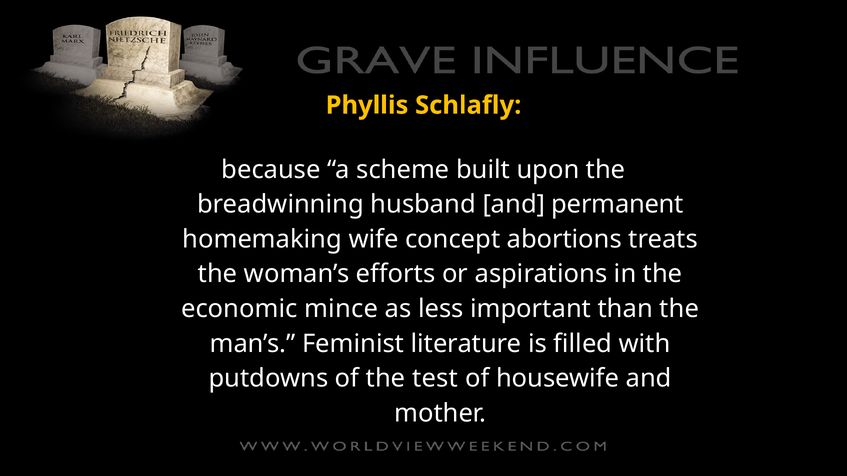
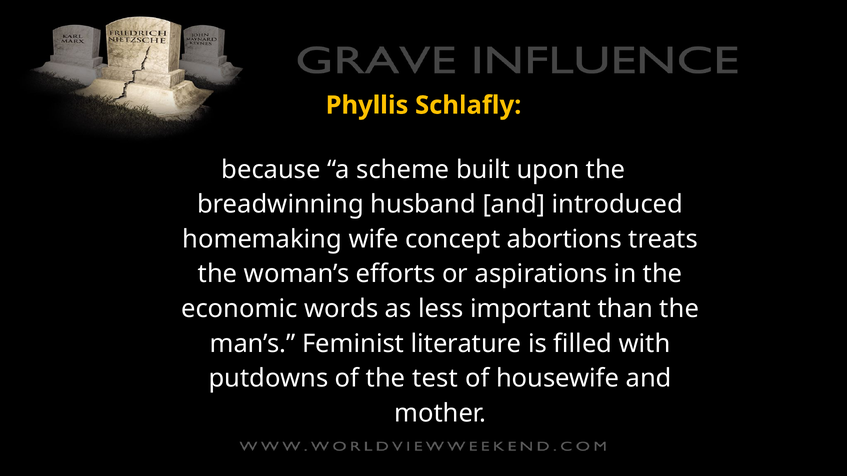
permanent: permanent -> introduced (617, 205)
mince: mince -> words (341, 309)
